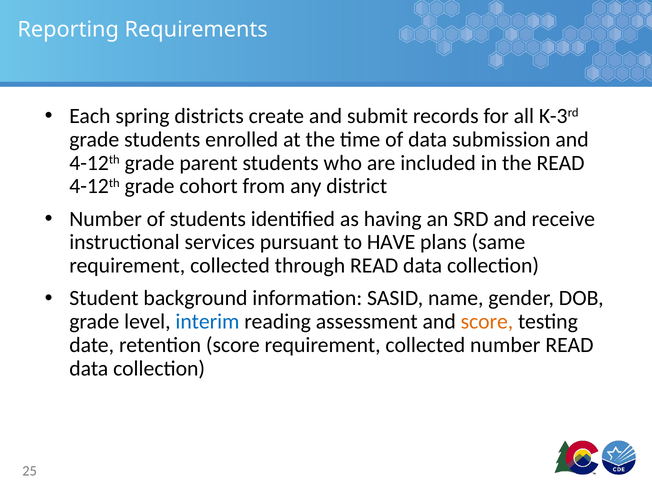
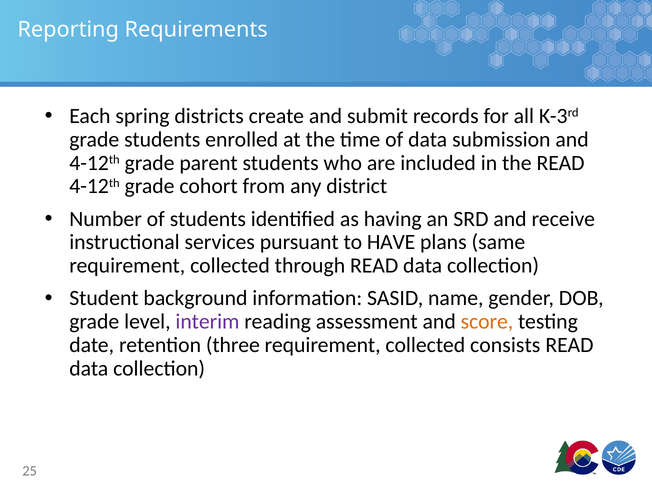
interim colour: blue -> purple (207, 322)
retention score: score -> three (233, 345)
collected number: number -> consists (505, 345)
